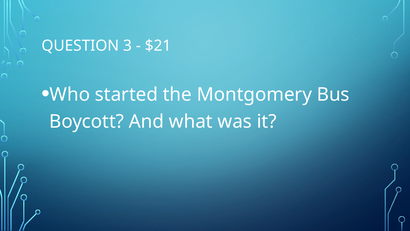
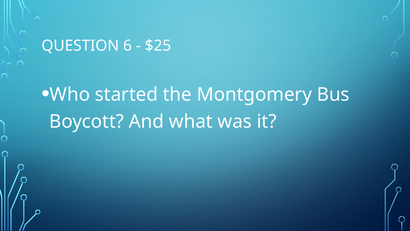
3: 3 -> 6 (127, 46)
$21: $21 -> $25 (158, 46)
